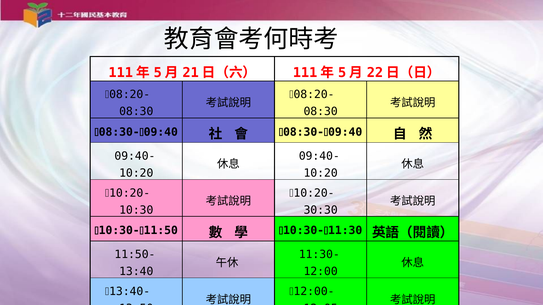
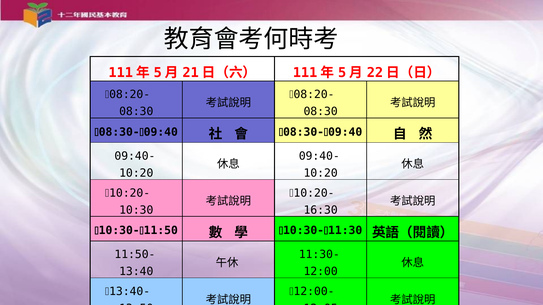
30:30: 30:30 -> 16:30 (321, 210)
